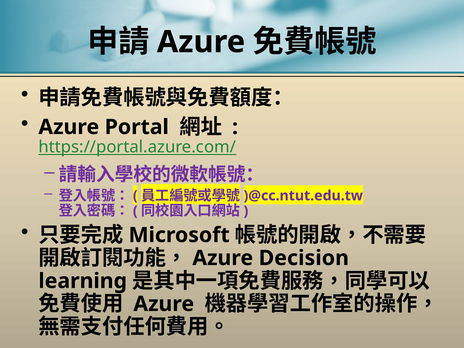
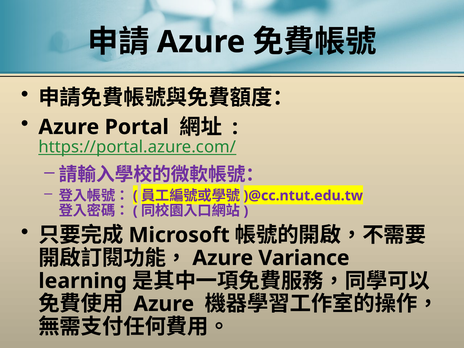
Decision: Decision -> Variance (304, 258)
